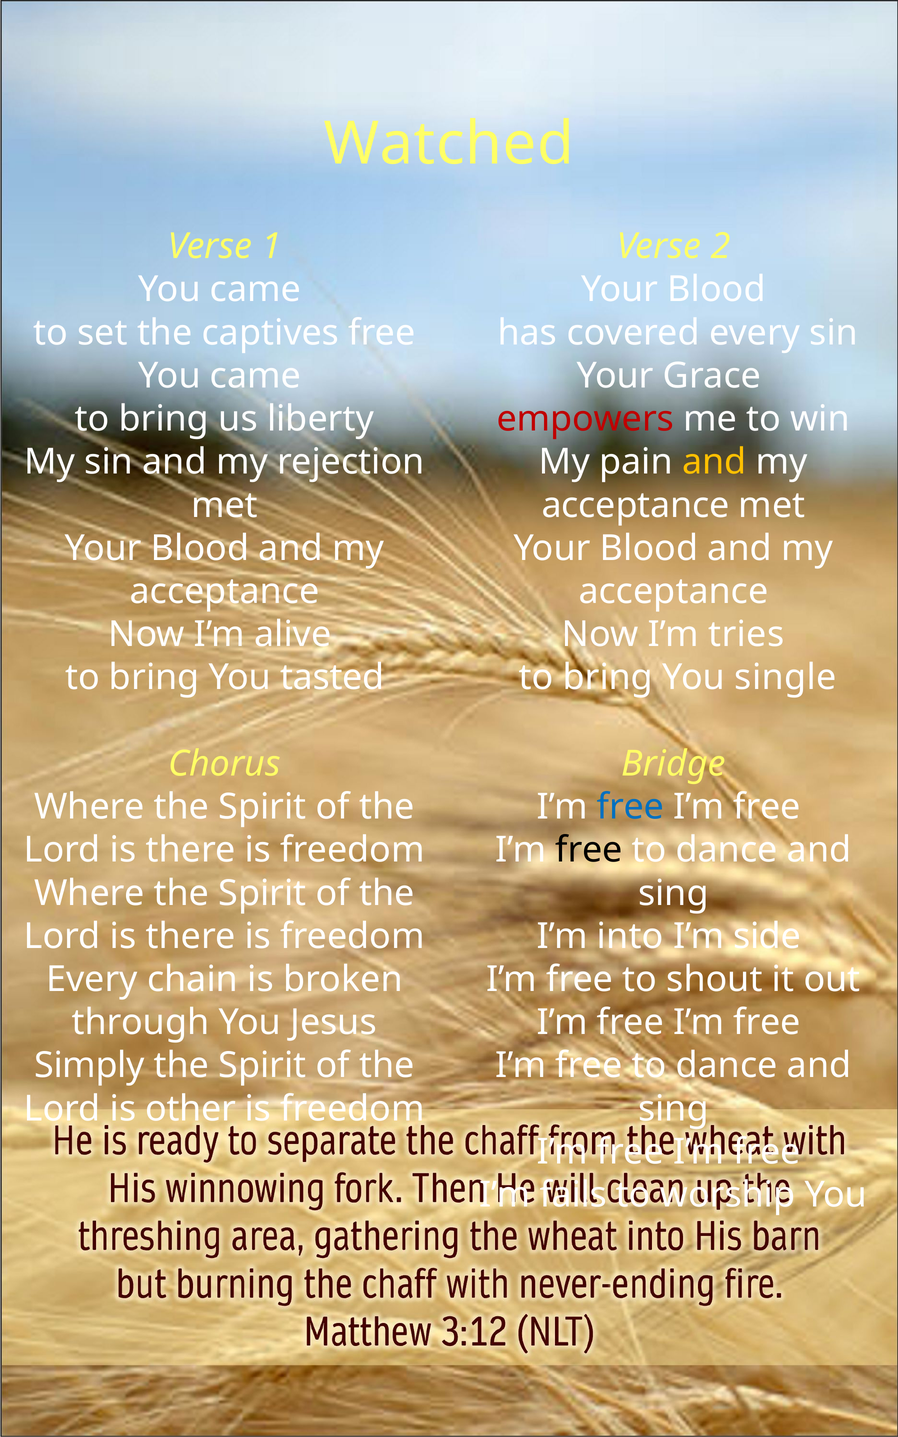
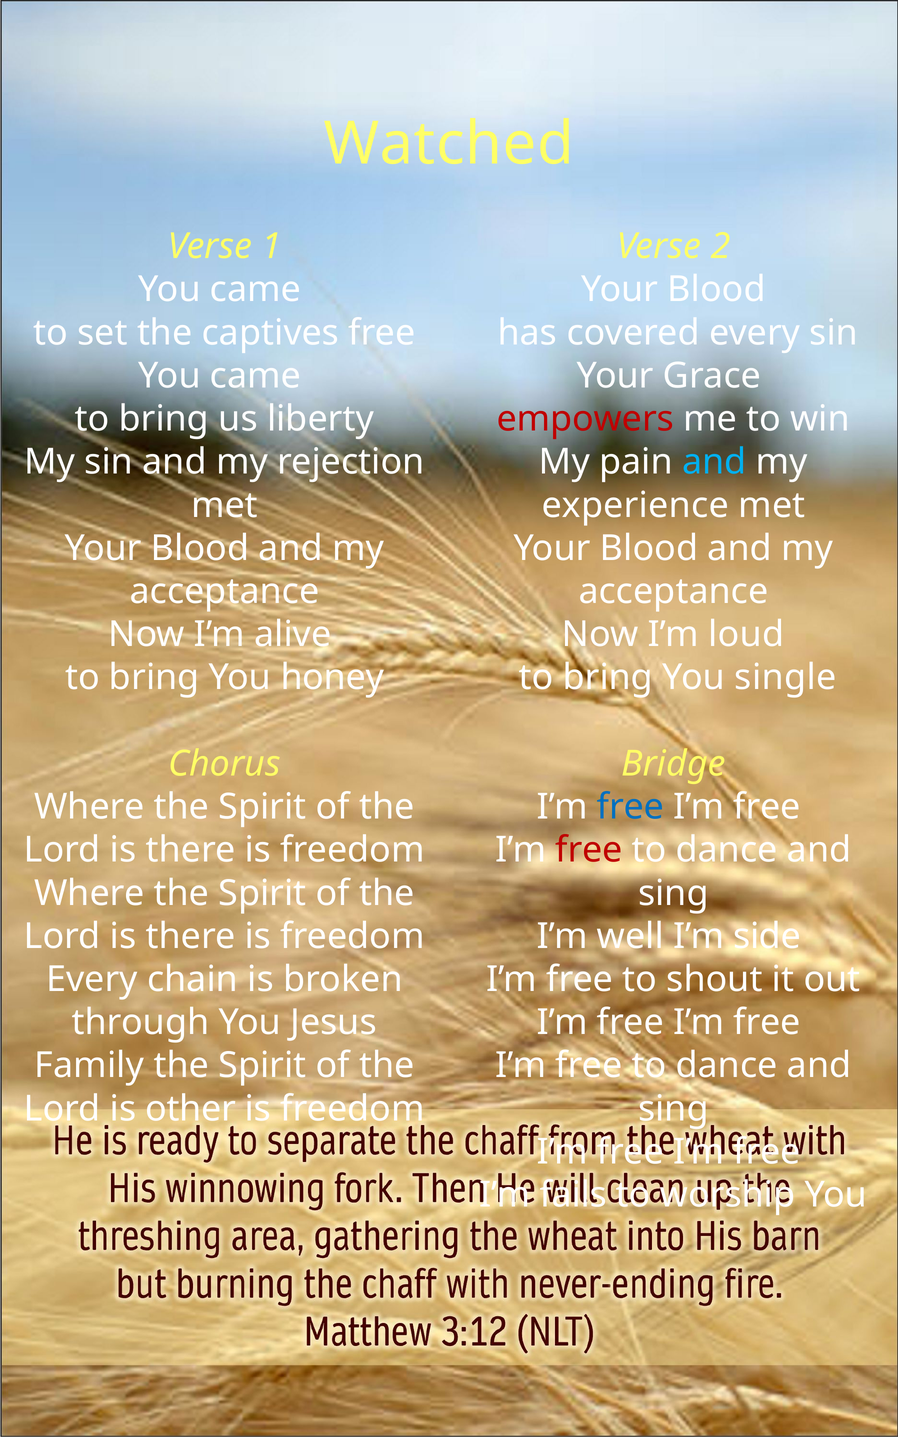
and colour: yellow -> light blue (714, 462)
acceptance: acceptance -> experience (635, 505)
tries: tries -> loud (746, 634)
tasted: tasted -> honey (332, 678)
free colour: black -> red (589, 850)
into: into -> well (630, 936)
Simply: Simply -> Family (89, 1065)
